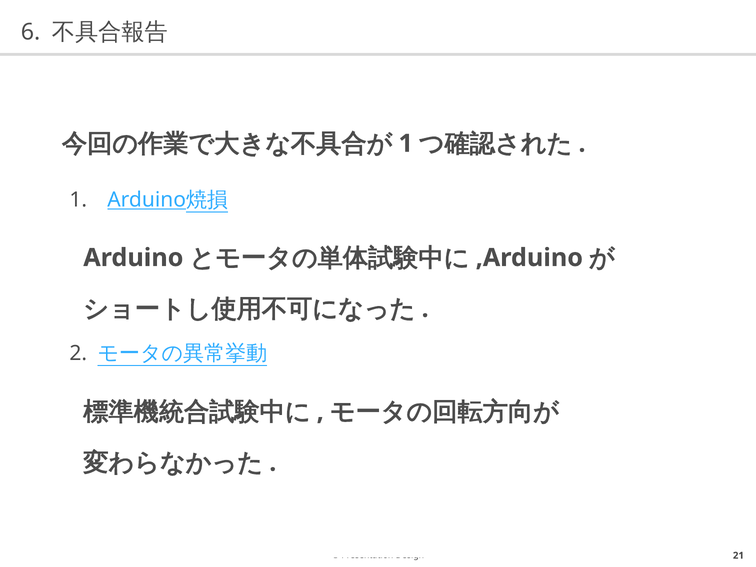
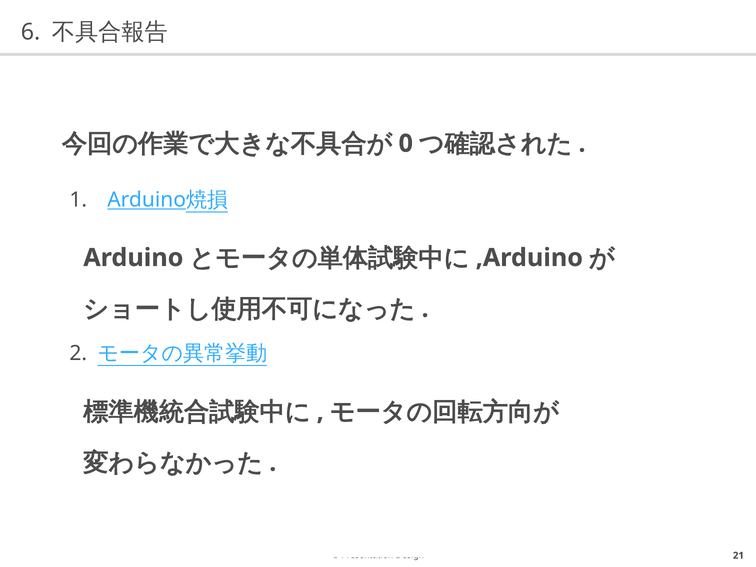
1: 1 -> 0 (406, 143)
